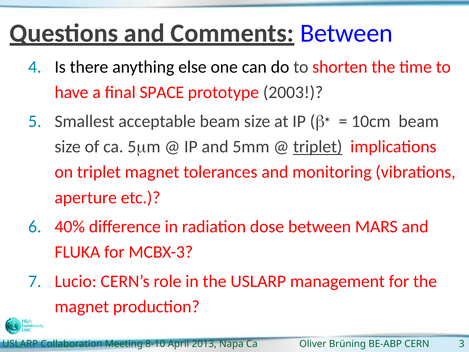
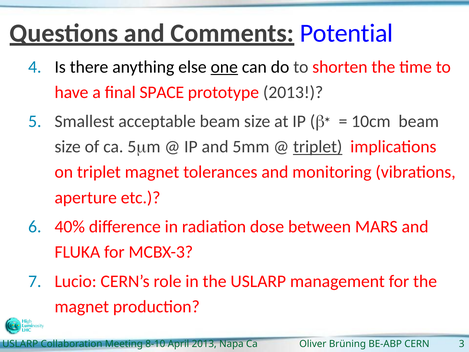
Between: Between -> Potential (346, 33)
one underline: none -> present (224, 67)
prototype 2003: 2003 -> 2013 (293, 92)
